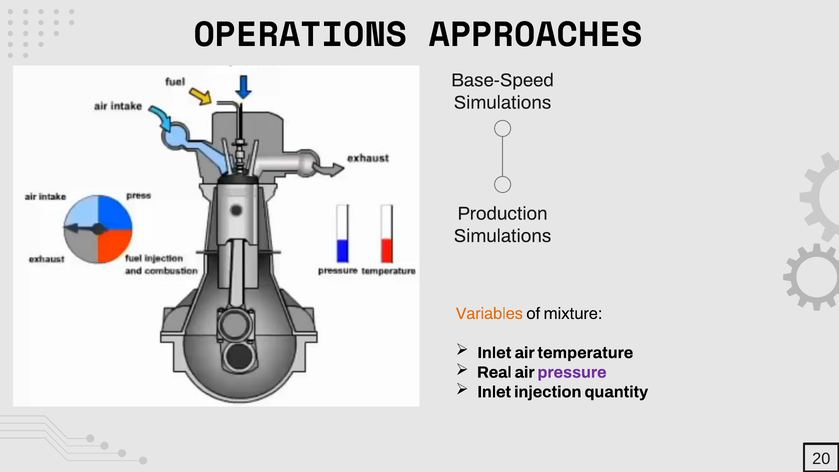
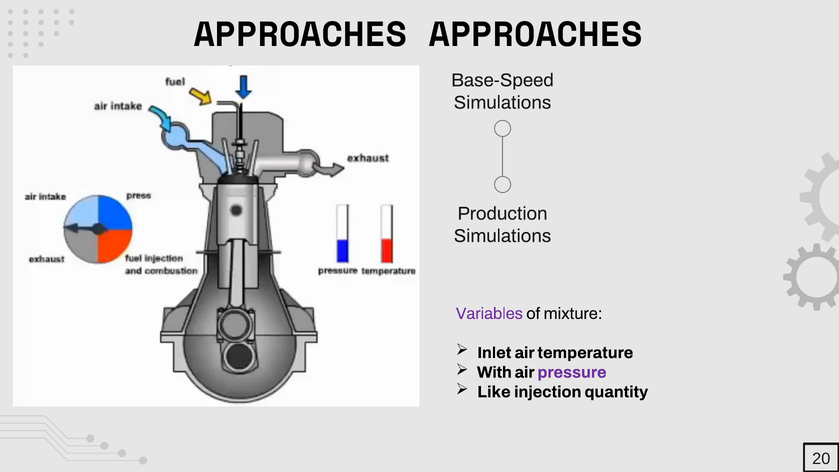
OPERATIONS: OPERATIONS -> APPROACHES (300, 35)
Variables colour: orange -> purple (489, 314)
Real: Real -> With (494, 372)
Inlet: Inlet -> Like (494, 392)
